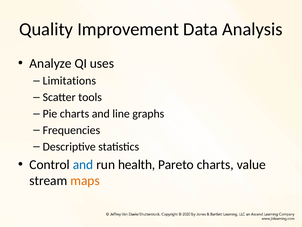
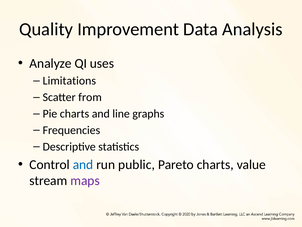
tools: tools -> from (90, 97)
health: health -> public (137, 164)
maps colour: orange -> purple (85, 180)
